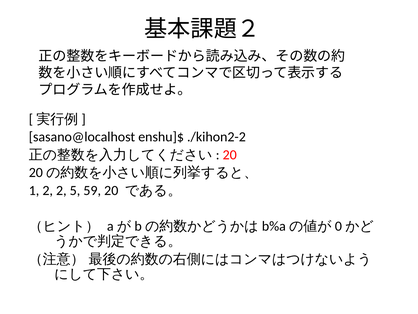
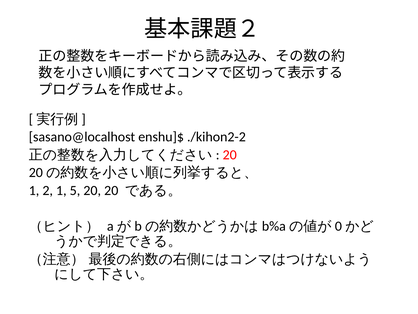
2 2: 2 -> 1 (61, 190)
5 59: 59 -> 20 (92, 190)
